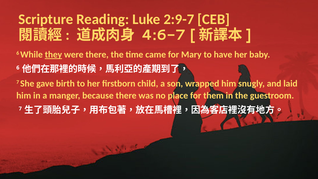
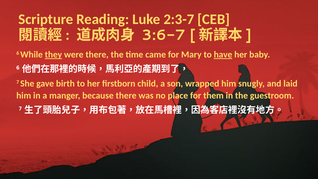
2:9-7: 2:9-7 -> 2:3-7 (179, 19)
4:6-7: 4:6-7 -> 3:6-7 (164, 35)
have underline: none -> present (223, 55)
